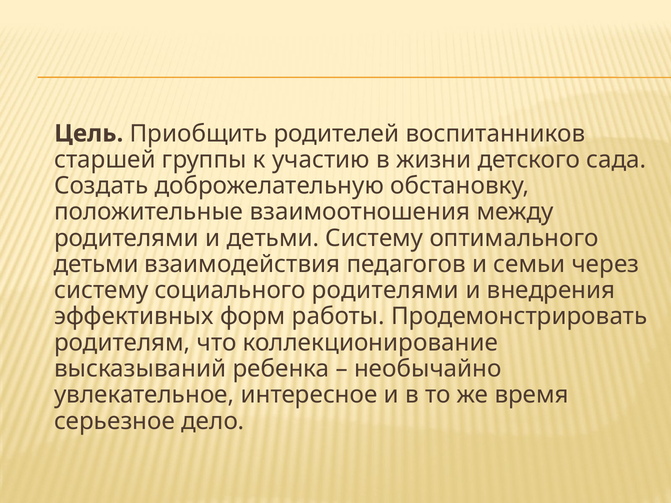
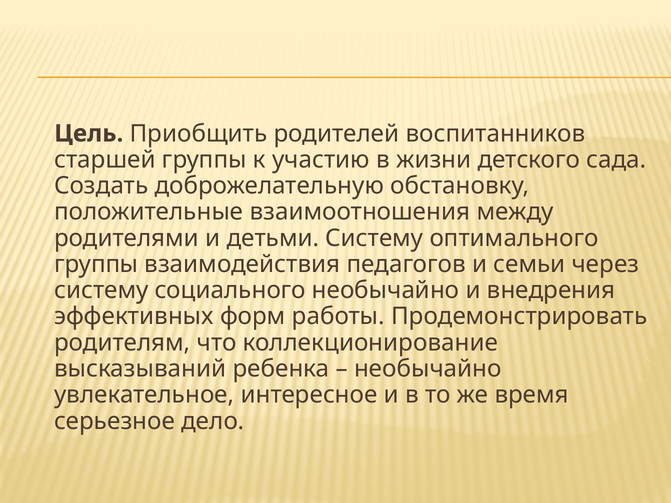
детьми: детьми -> группы (96, 264)
социального родителями: родителями -> необычайно (386, 290)
